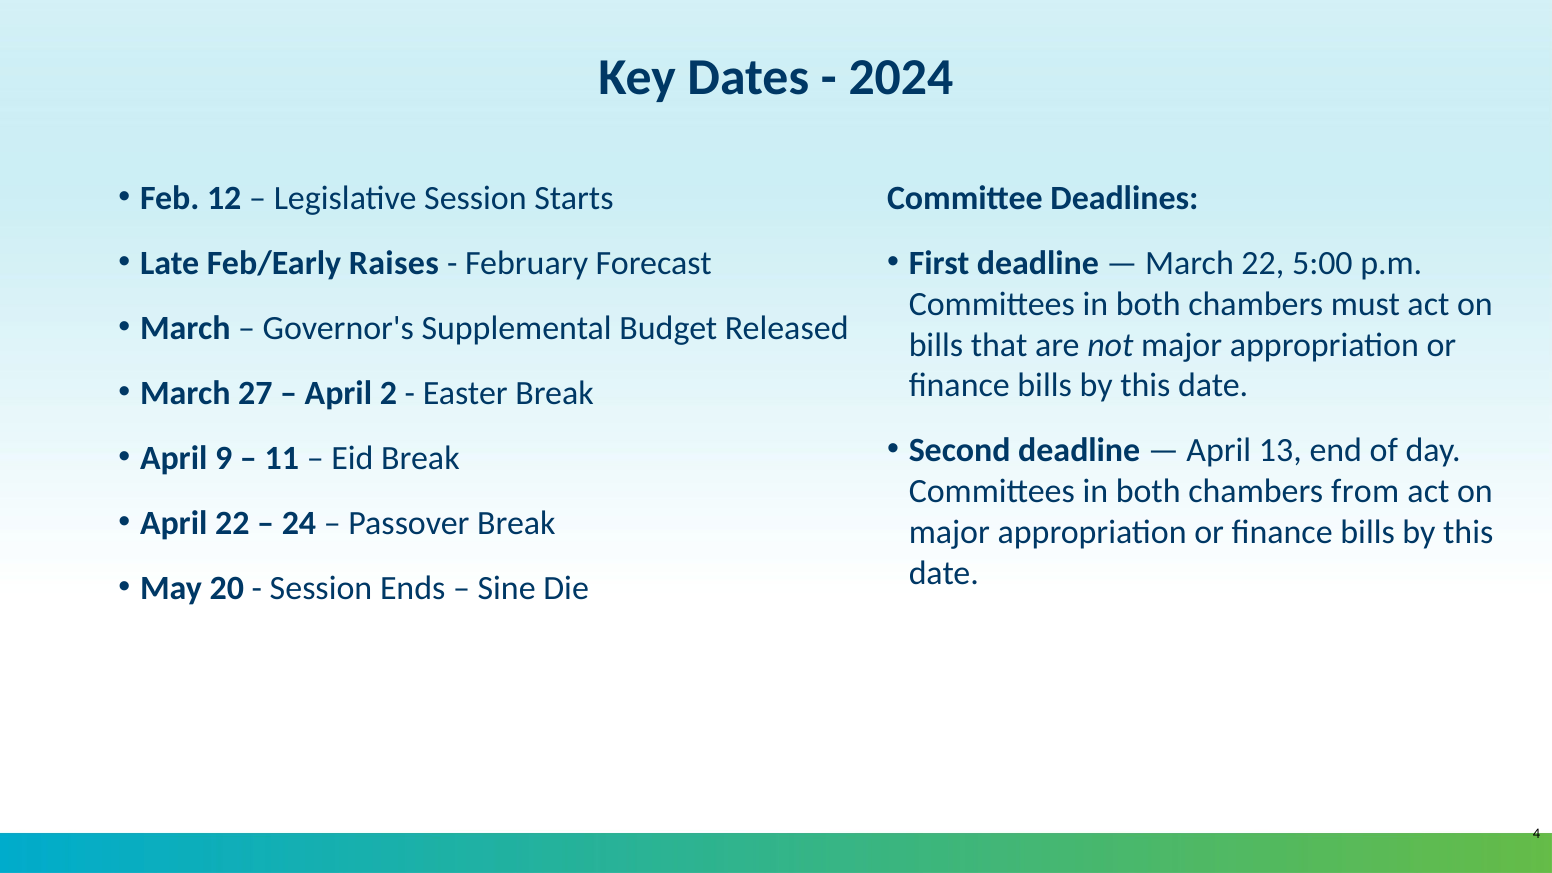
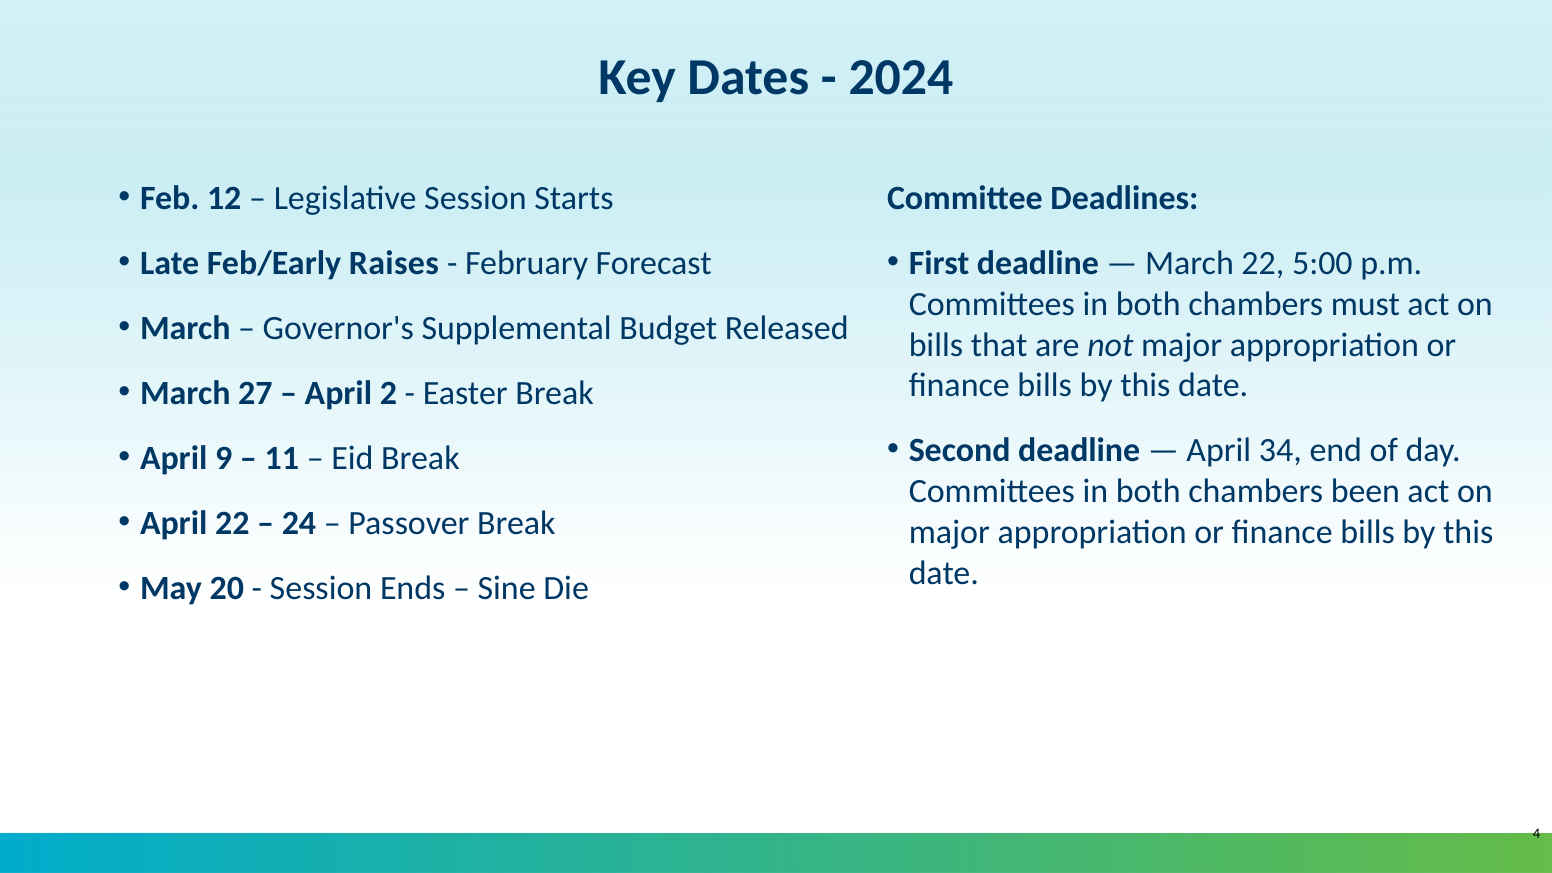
13: 13 -> 34 (1280, 451)
from: from -> been (1365, 491)
